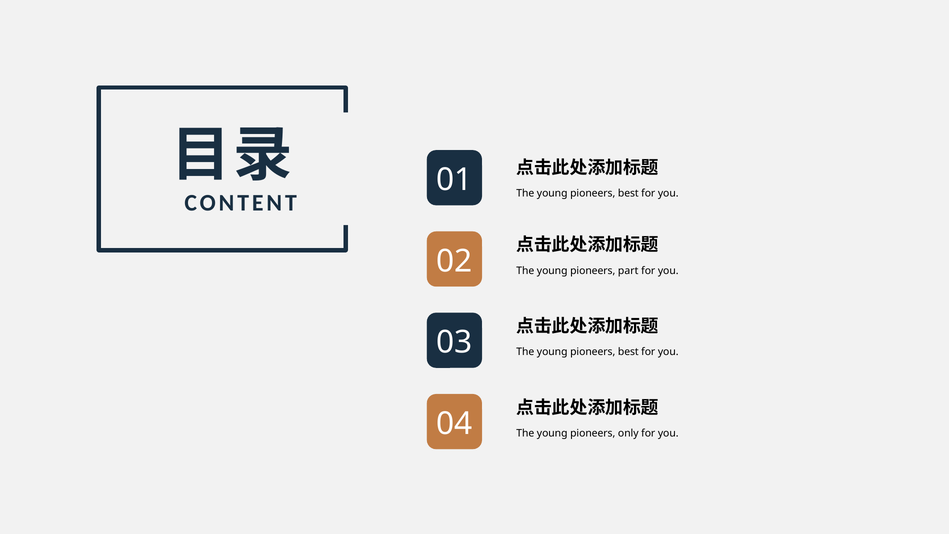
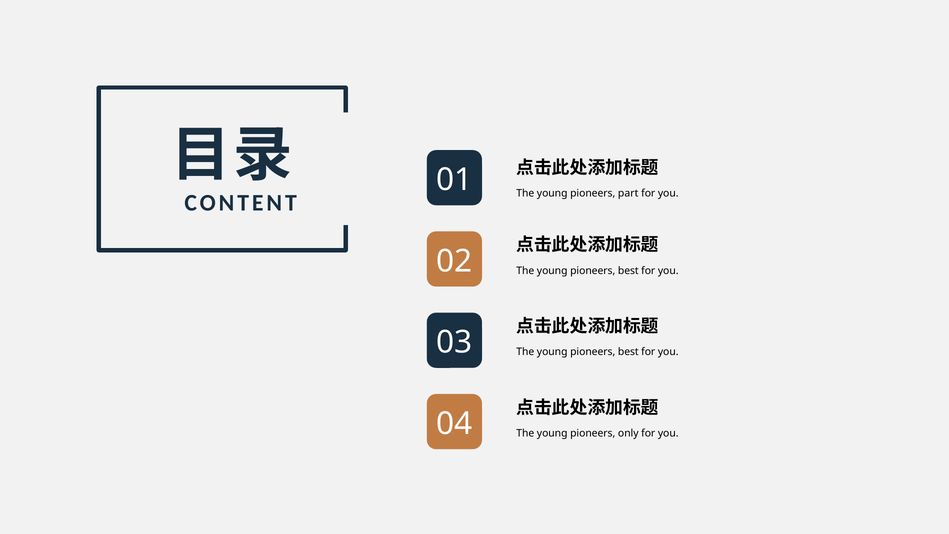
best: best -> part (628, 193)
part: part -> best (628, 271)
